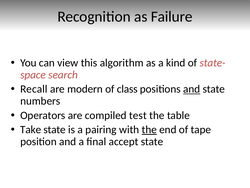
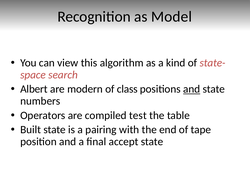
Failure: Failure -> Model (172, 17)
Recall: Recall -> Albert (34, 89)
Take: Take -> Built (31, 129)
the underline: present -> none (149, 129)
